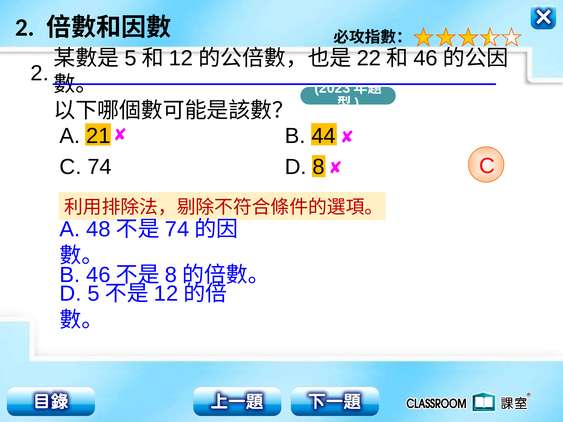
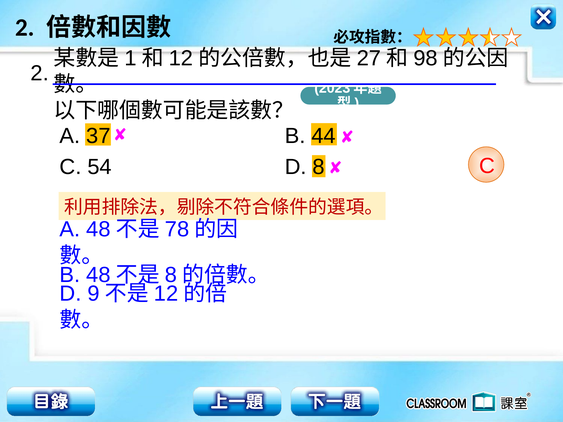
5: 5 -> 1 (130, 58)
22: 22 -> 27 (369, 58)
46: 46 -> 98 (426, 58)
21: 21 -> 37 (98, 136)
C 74: 74 -> 54 (100, 167)
74: 74 -> 78 (177, 229)
B 46: 46 -> 48 (98, 275)
D 5: 5 -> 9 (94, 294)
